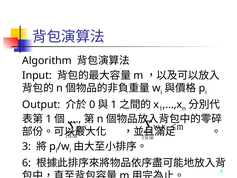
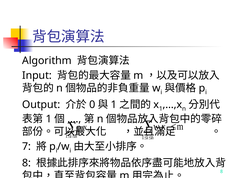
3: 3 -> 7 (27, 146)
6: 6 -> 8 (27, 163)
